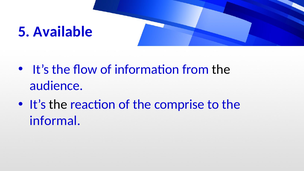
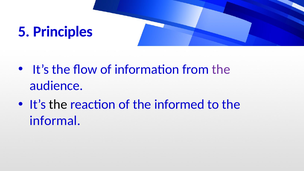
Available: Available -> Principles (63, 31)
the colour: black -> purple (221, 69)
comprise: comprise -> informed (179, 105)
